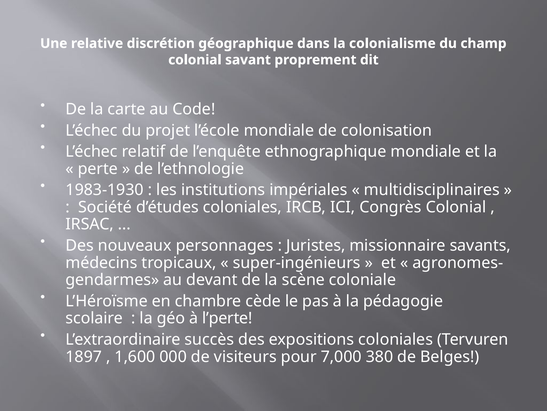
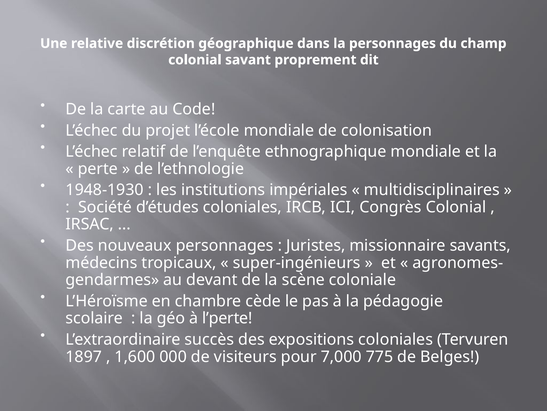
la colonialisme: colonialisme -> personnages (392, 43)
1983-1930: 1983-1930 -> 1948-1930 (105, 190)
380: 380 -> 775 (379, 356)
